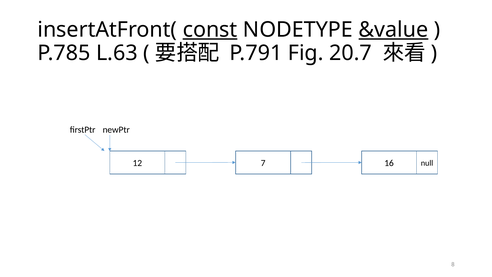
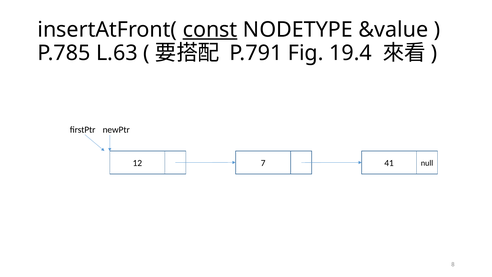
&value underline: present -> none (393, 30)
20.7: 20.7 -> 19.4 (351, 53)
16: 16 -> 41 (389, 163)
